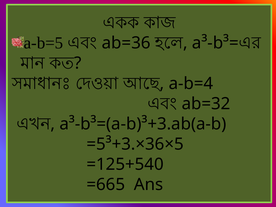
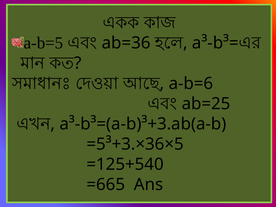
a-b=4: a-b=4 -> a-b=6 (191, 83)
ab=32: ab=32 -> ab=25 (206, 104)
